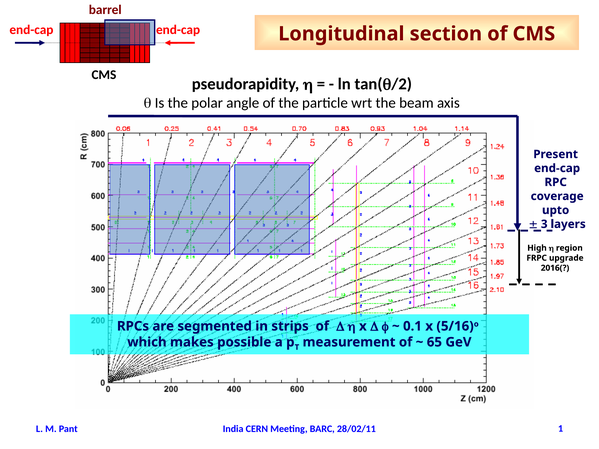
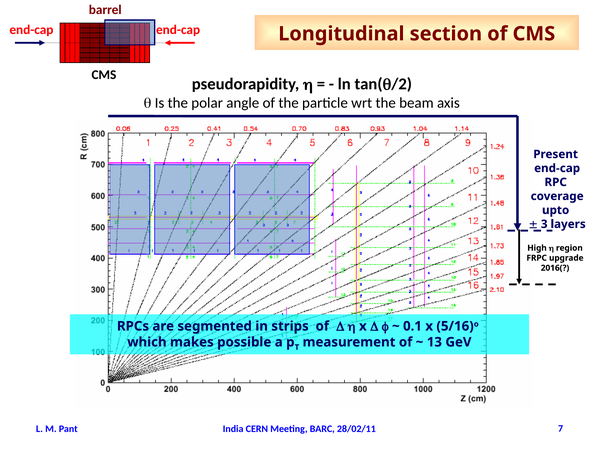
65: 65 -> 13 (434, 342)
1: 1 -> 7 (561, 429)
